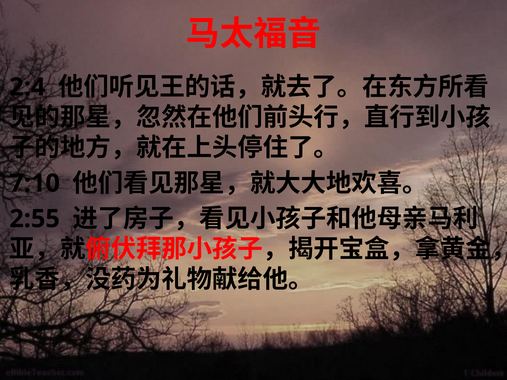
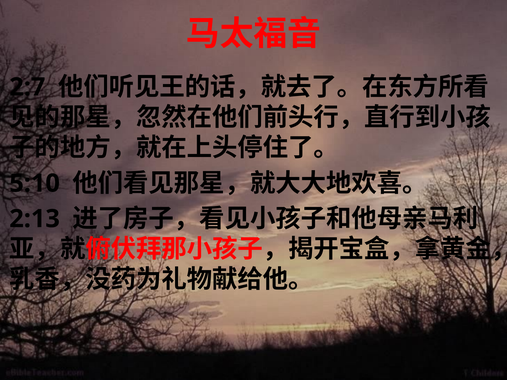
2:4: 2:4 -> 2:7 (27, 87)
7:10: 7:10 -> 5:10 (35, 183)
2:55: 2:55 -> 2:13 (35, 219)
